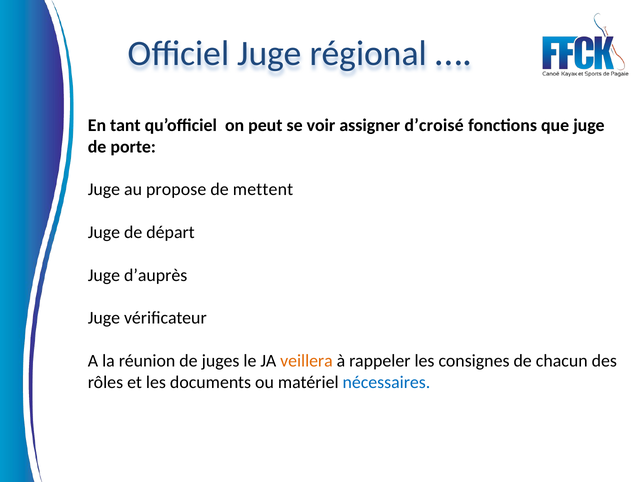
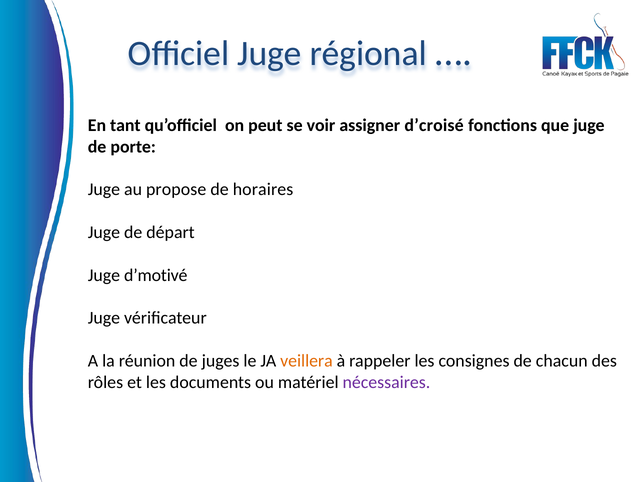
mettent: mettent -> horaires (263, 189)
d’auprès: d’auprès -> d’motivé (156, 275)
nécessaires colour: blue -> purple (386, 382)
